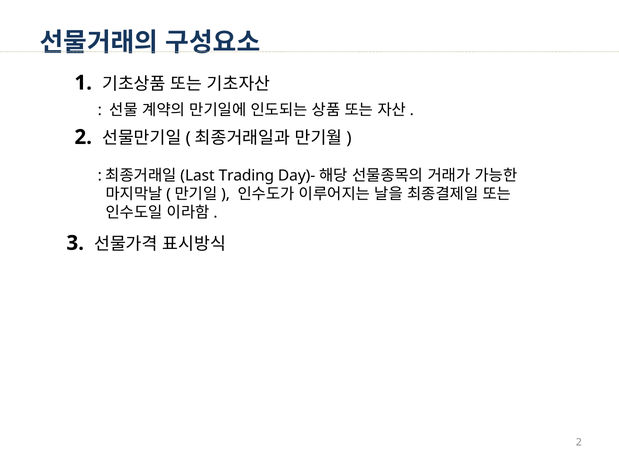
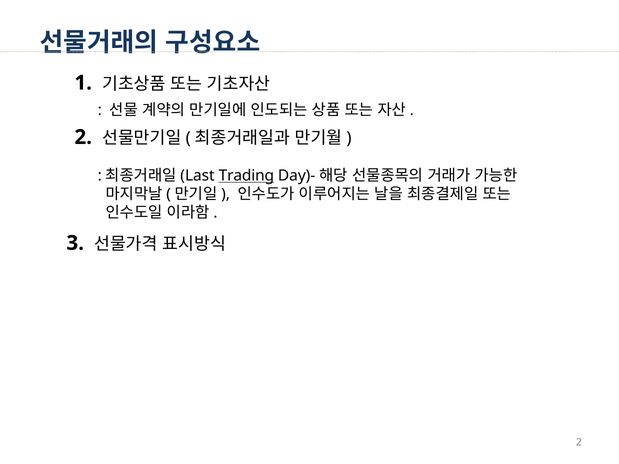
Trading underline: none -> present (246, 176)
